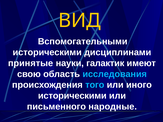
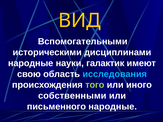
принятые: принятые -> народные (31, 63)
того colour: light blue -> light green (95, 85)
историческими: историческими -> собственными (72, 96)
